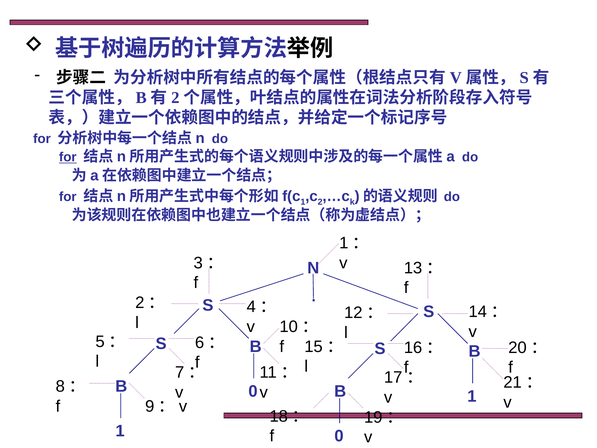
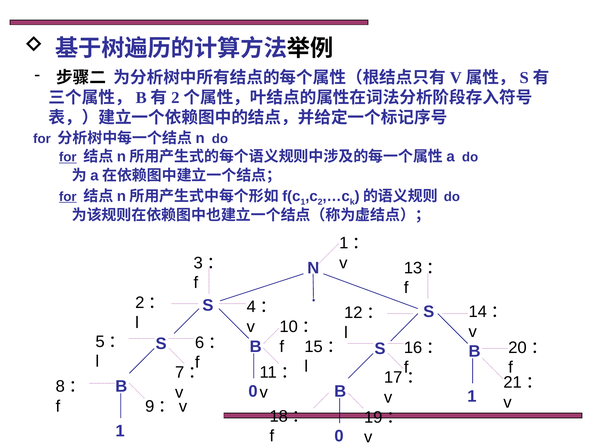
for underline: none -> present (68, 197)
